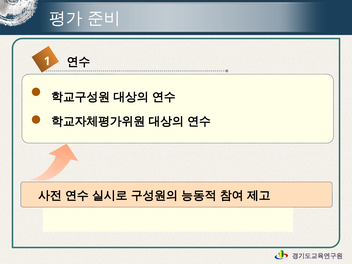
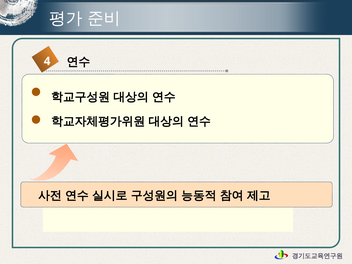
1: 1 -> 4 (47, 61)
